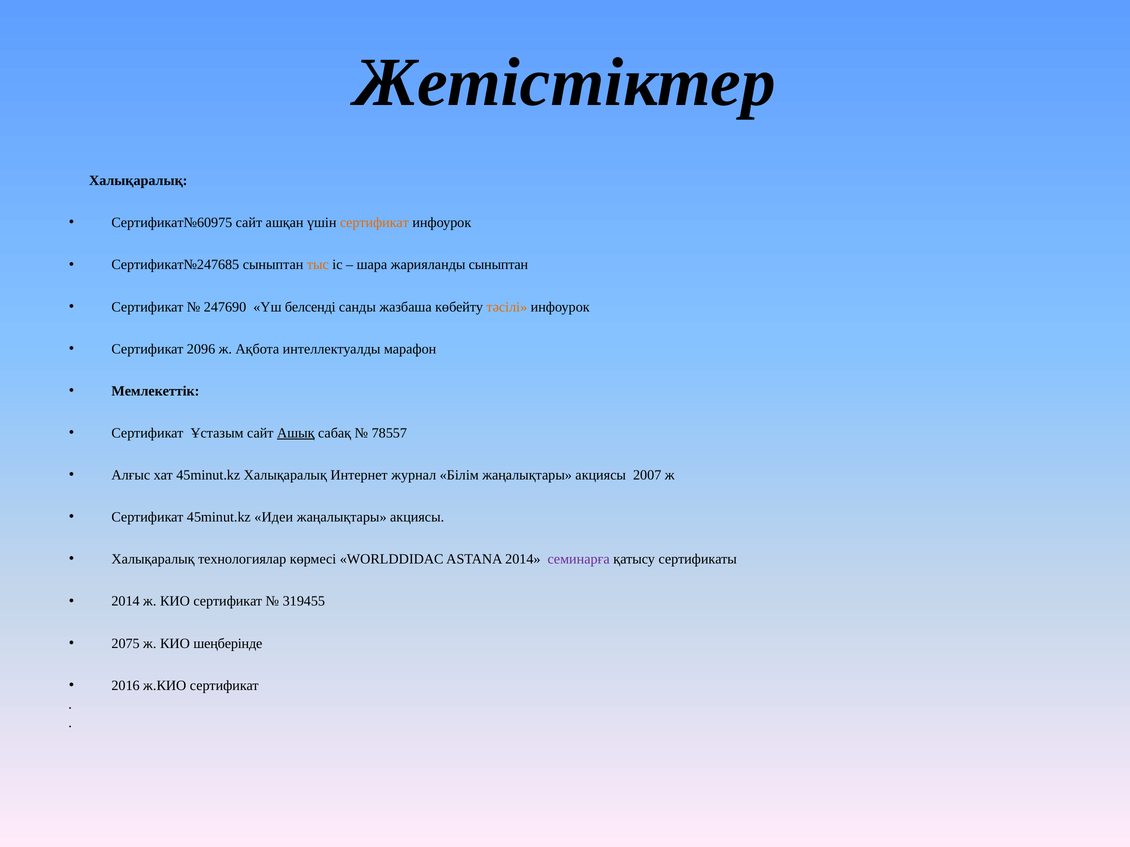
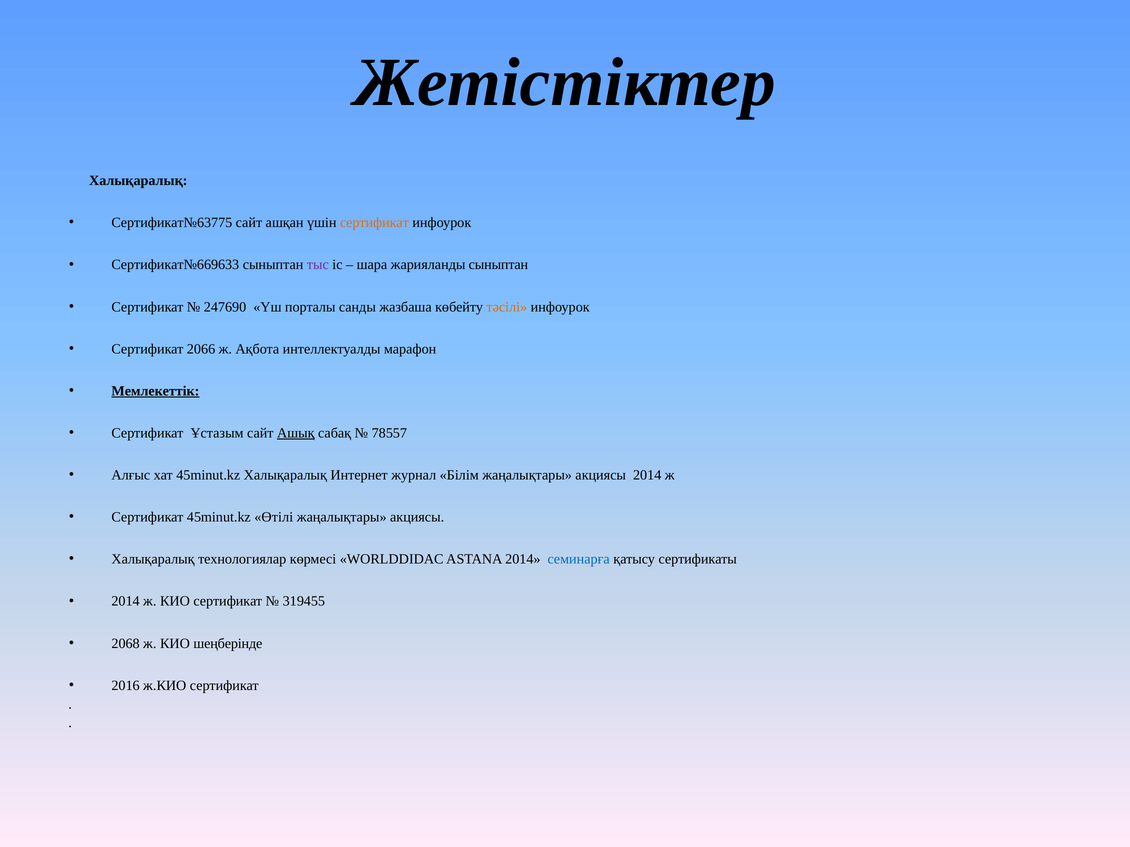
Сертификат№60975: Сертификат№60975 -> Сертификат№63775 (172, 223)
Сертификат№247685: Сертификат№247685 -> Сертификат№669633 (175, 265)
тыс colour: orange -> purple (318, 265)
белсенді: белсенді -> порталы (310, 307)
2096: 2096 -> 2066 (201, 349)
Мемлекеттік underline: none -> present (155, 391)
акциясы 2007: 2007 -> 2014 (647, 475)
Идеи: Идеи -> Өтілі (274, 517)
семинарға colour: purple -> blue (579, 560)
2075: 2075 -> 2068 (126, 644)
